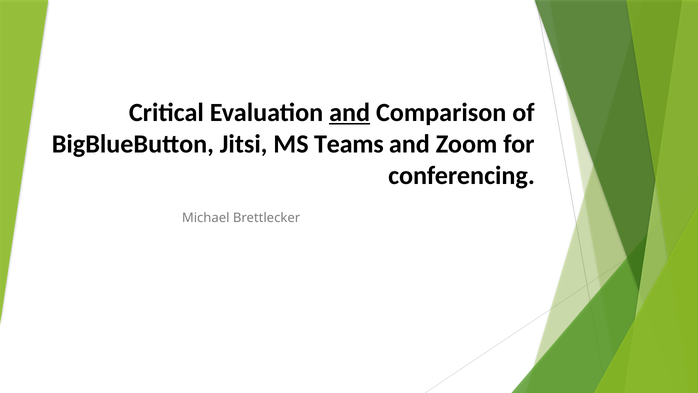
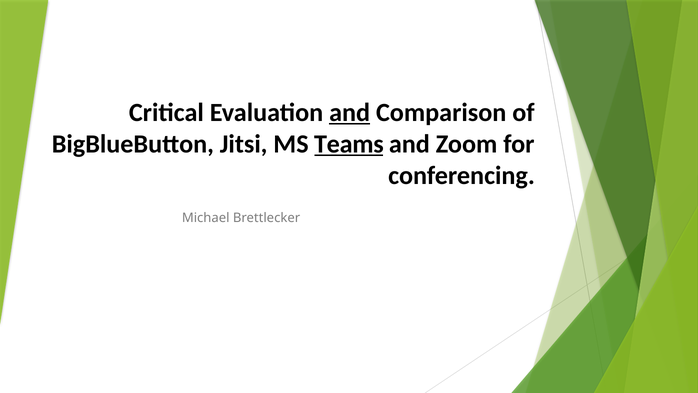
Teams underline: none -> present (349, 144)
